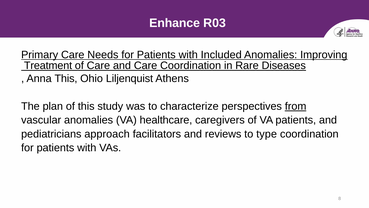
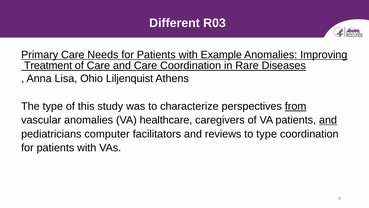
Enhance: Enhance -> Different (175, 23)
Included: Included -> Example (221, 55)
Anna This: This -> Lisa (66, 78)
The plan: plan -> type (53, 106)
and underline: none -> present (328, 120)
approach: approach -> computer (107, 134)
